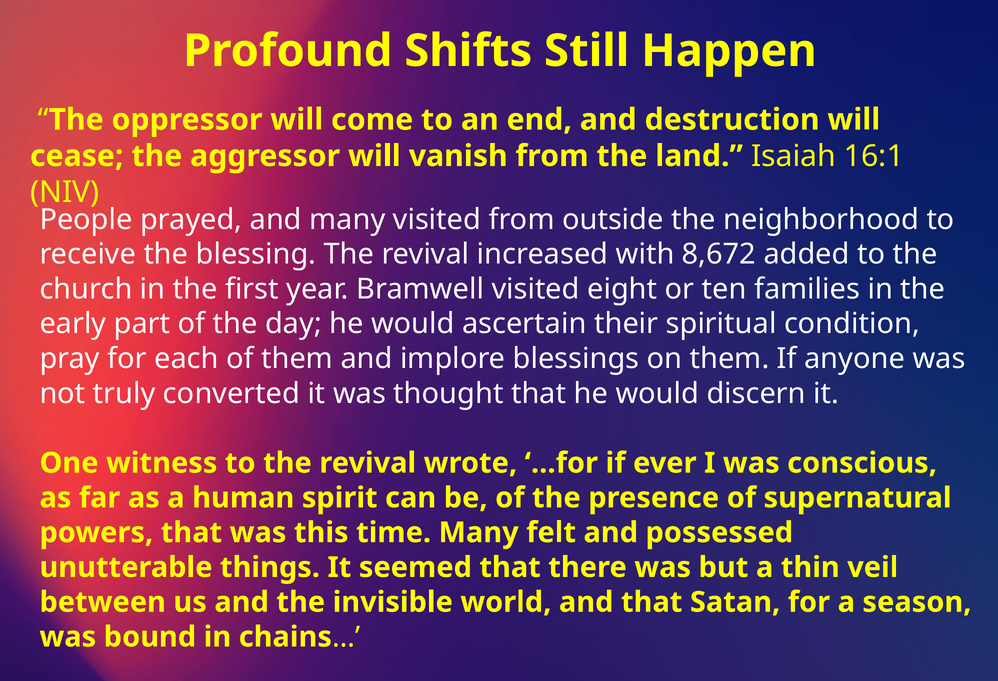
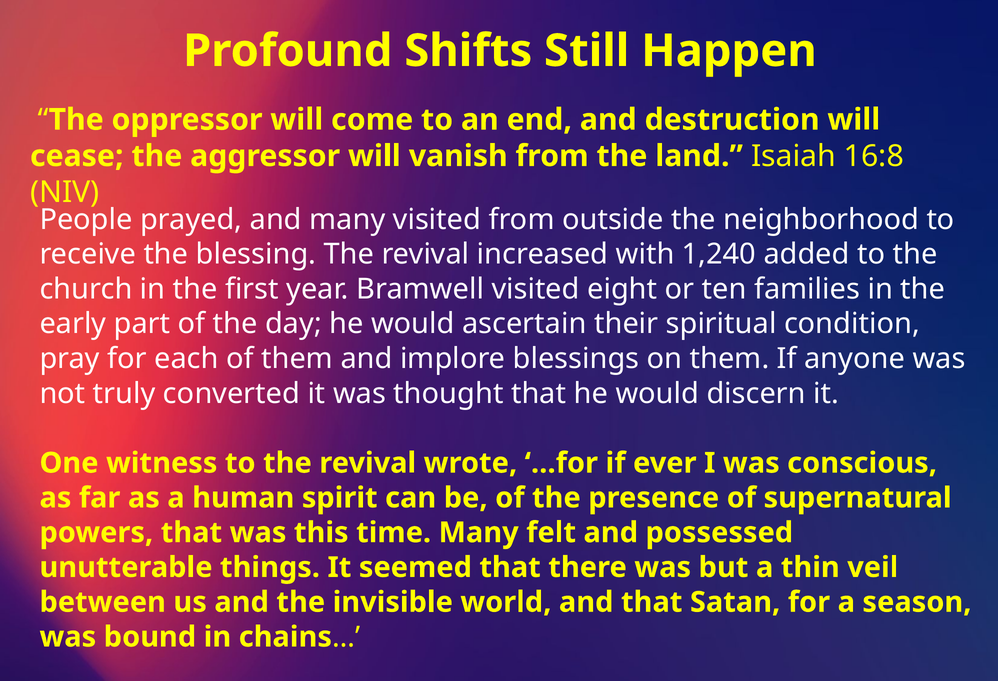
16:1: 16:1 -> 16:8 (874, 156)
8,672: 8,672 -> 1,240 (719, 254)
